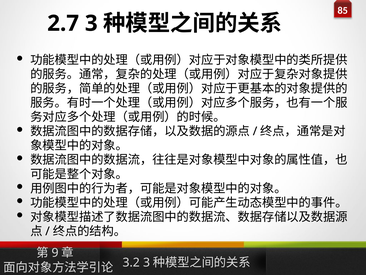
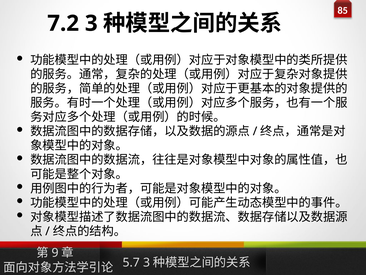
2.7: 2.7 -> 7.2 (63, 23)
3.2: 3.2 -> 5.7 (131, 262)
